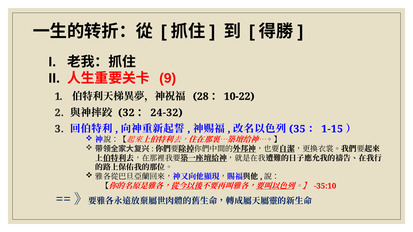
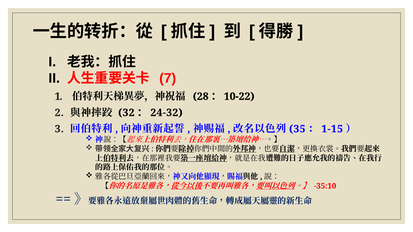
9: 9 -> 7 (168, 78)
